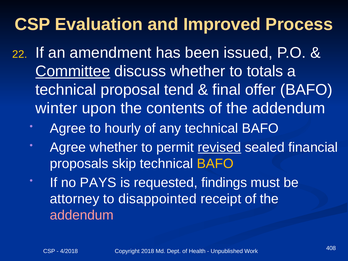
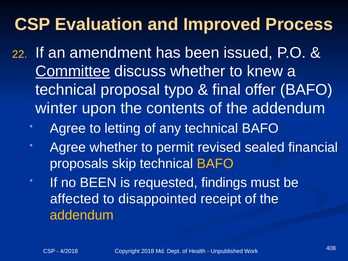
totals: totals -> knew (265, 71)
tend: tend -> typo (179, 90)
hourly: hourly -> letting (123, 128)
revised underline: present -> none (219, 147)
no PAYS: PAYS -> BEEN (98, 183)
attorney: attorney -> affected (75, 199)
addendum colour: pink -> yellow (82, 215)
